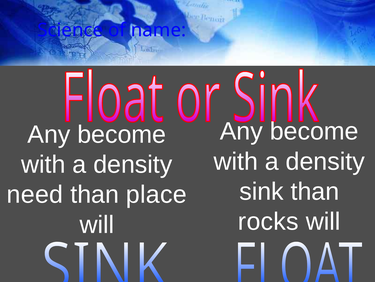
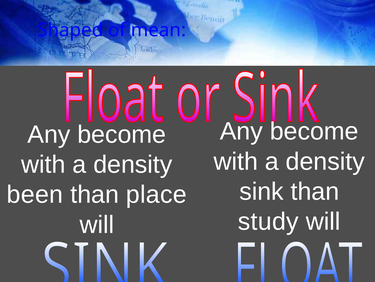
Science: Science -> Shaped (70, 30)
name: name -> mean (158, 30)
need: need -> been (35, 194)
rocks: rocks -> study (268, 221)
